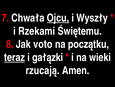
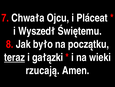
Ojcu underline: present -> none (58, 18)
Wyszły: Wyszły -> Pláceat (92, 18)
Rzekami: Rzekami -> Wyszedł (37, 31)
voto: voto -> było (43, 44)
